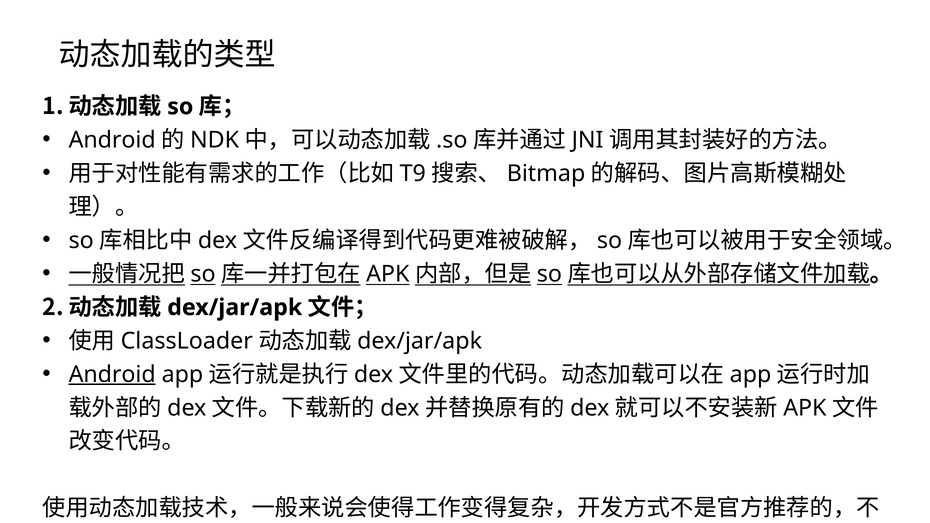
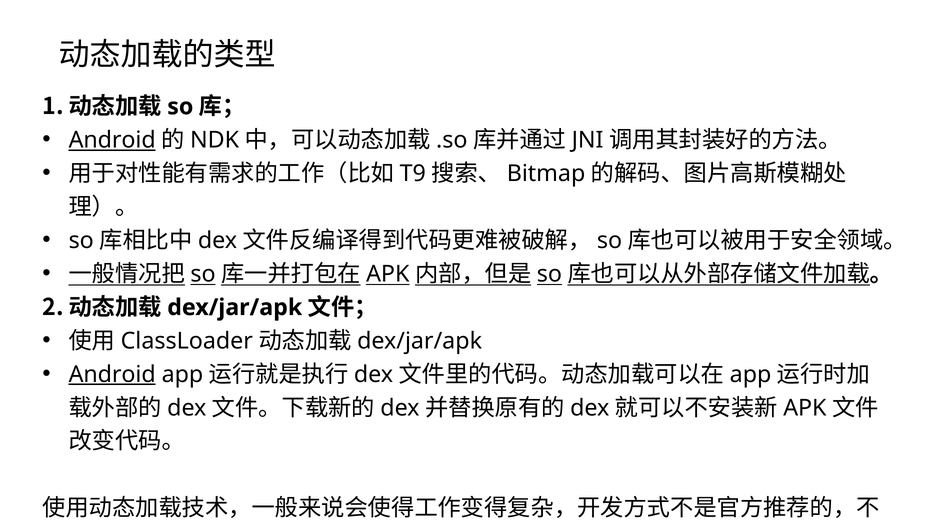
Android underline: none -> present (112, 140)
